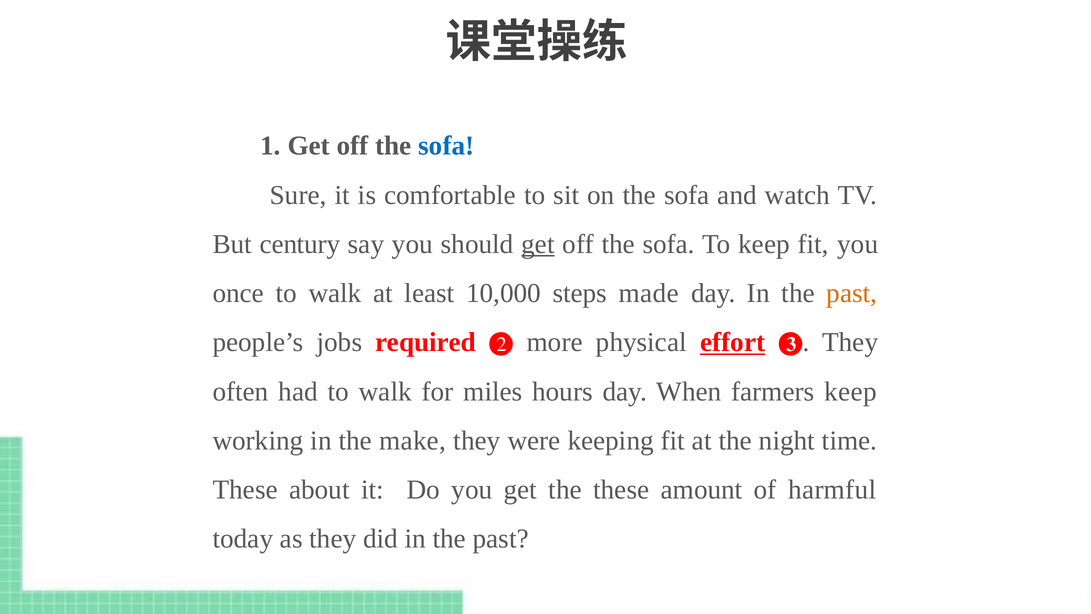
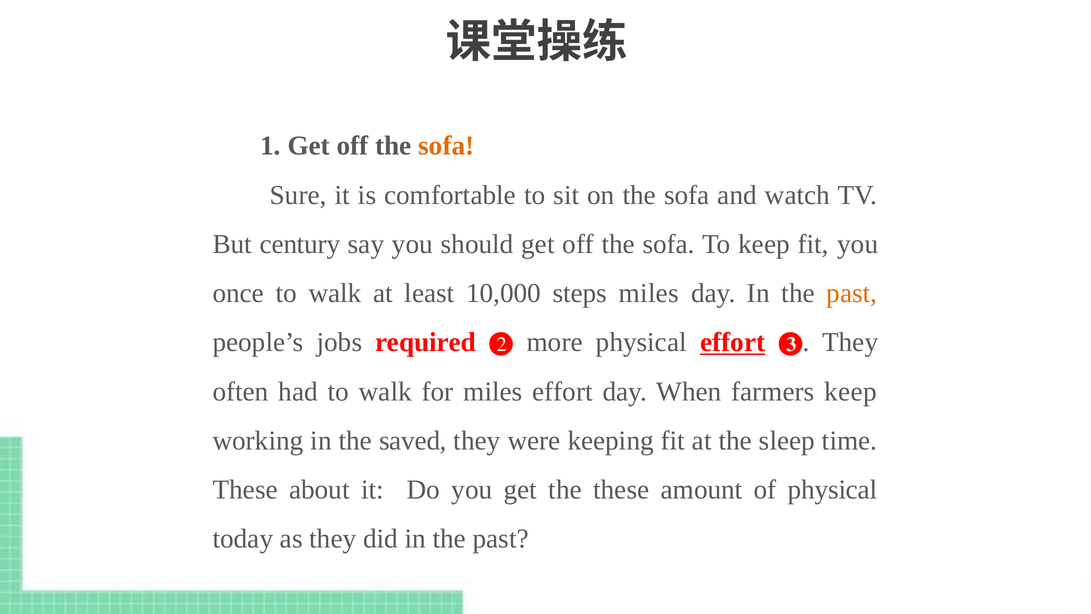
sofa colour: blue -> orange (446, 146)
get underline: present -> none (538, 244)
steps made: made -> miles (649, 293)
miles hours: hours -> effort (562, 391)
make: make -> saved (413, 440)
night: night -> sleep (787, 440)
of harmful: harmful -> physical (833, 490)
